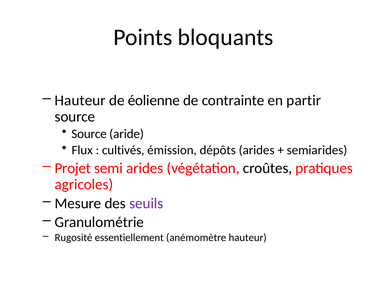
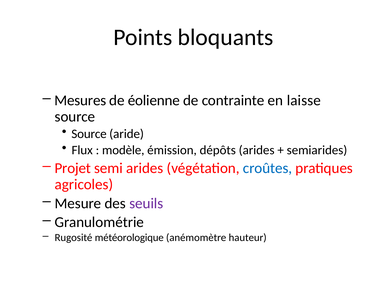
Hauteur: Hauteur -> Mesures (80, 101)
partir: partir -> laisse (304, 101)
cultivés: cultivés -> modèle (123, 150)
croûtes colour: black -> blue (268, 168)
essentiellement: essentiellement -> météorologique (129, 238)
